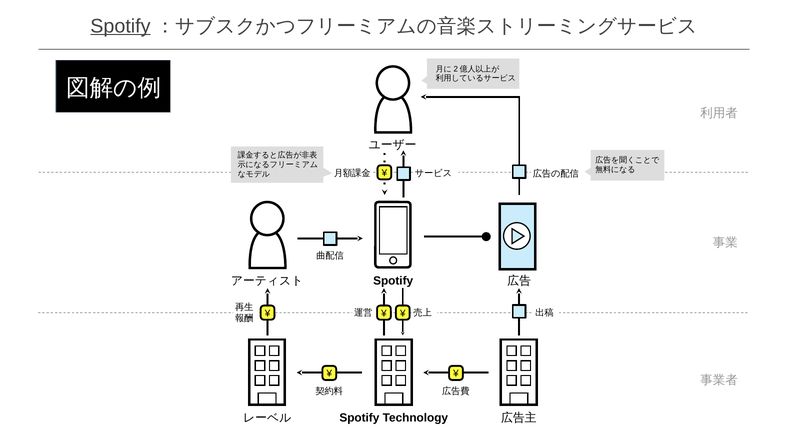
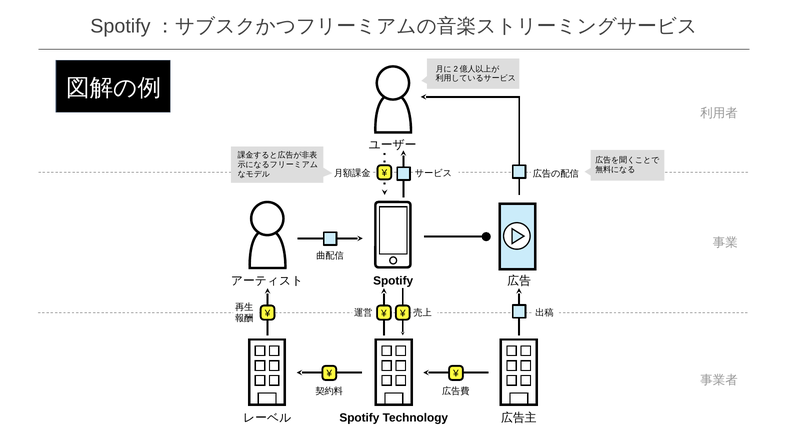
Spotify underline: present -> none (120, 26)
